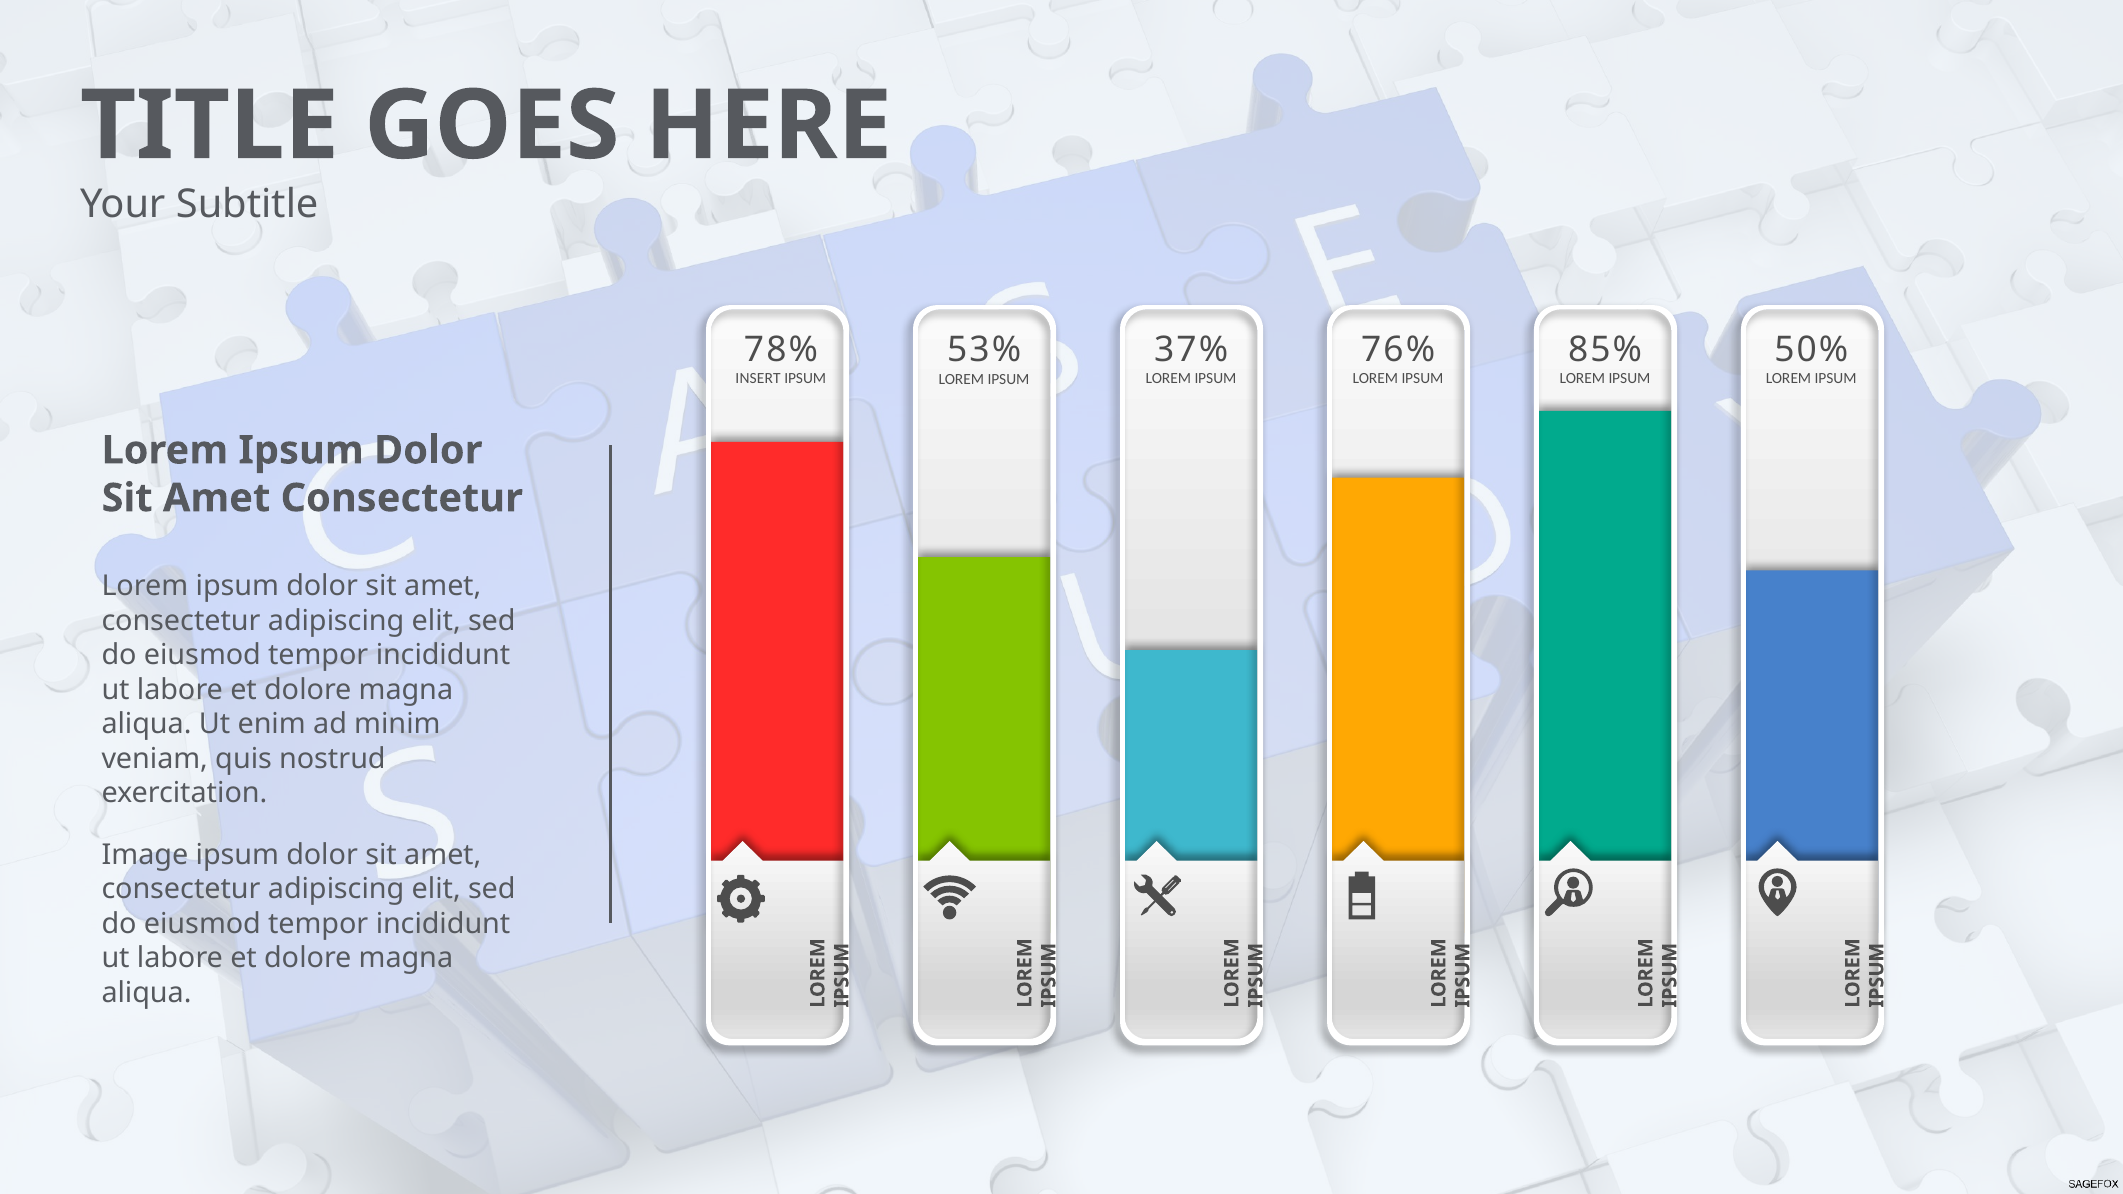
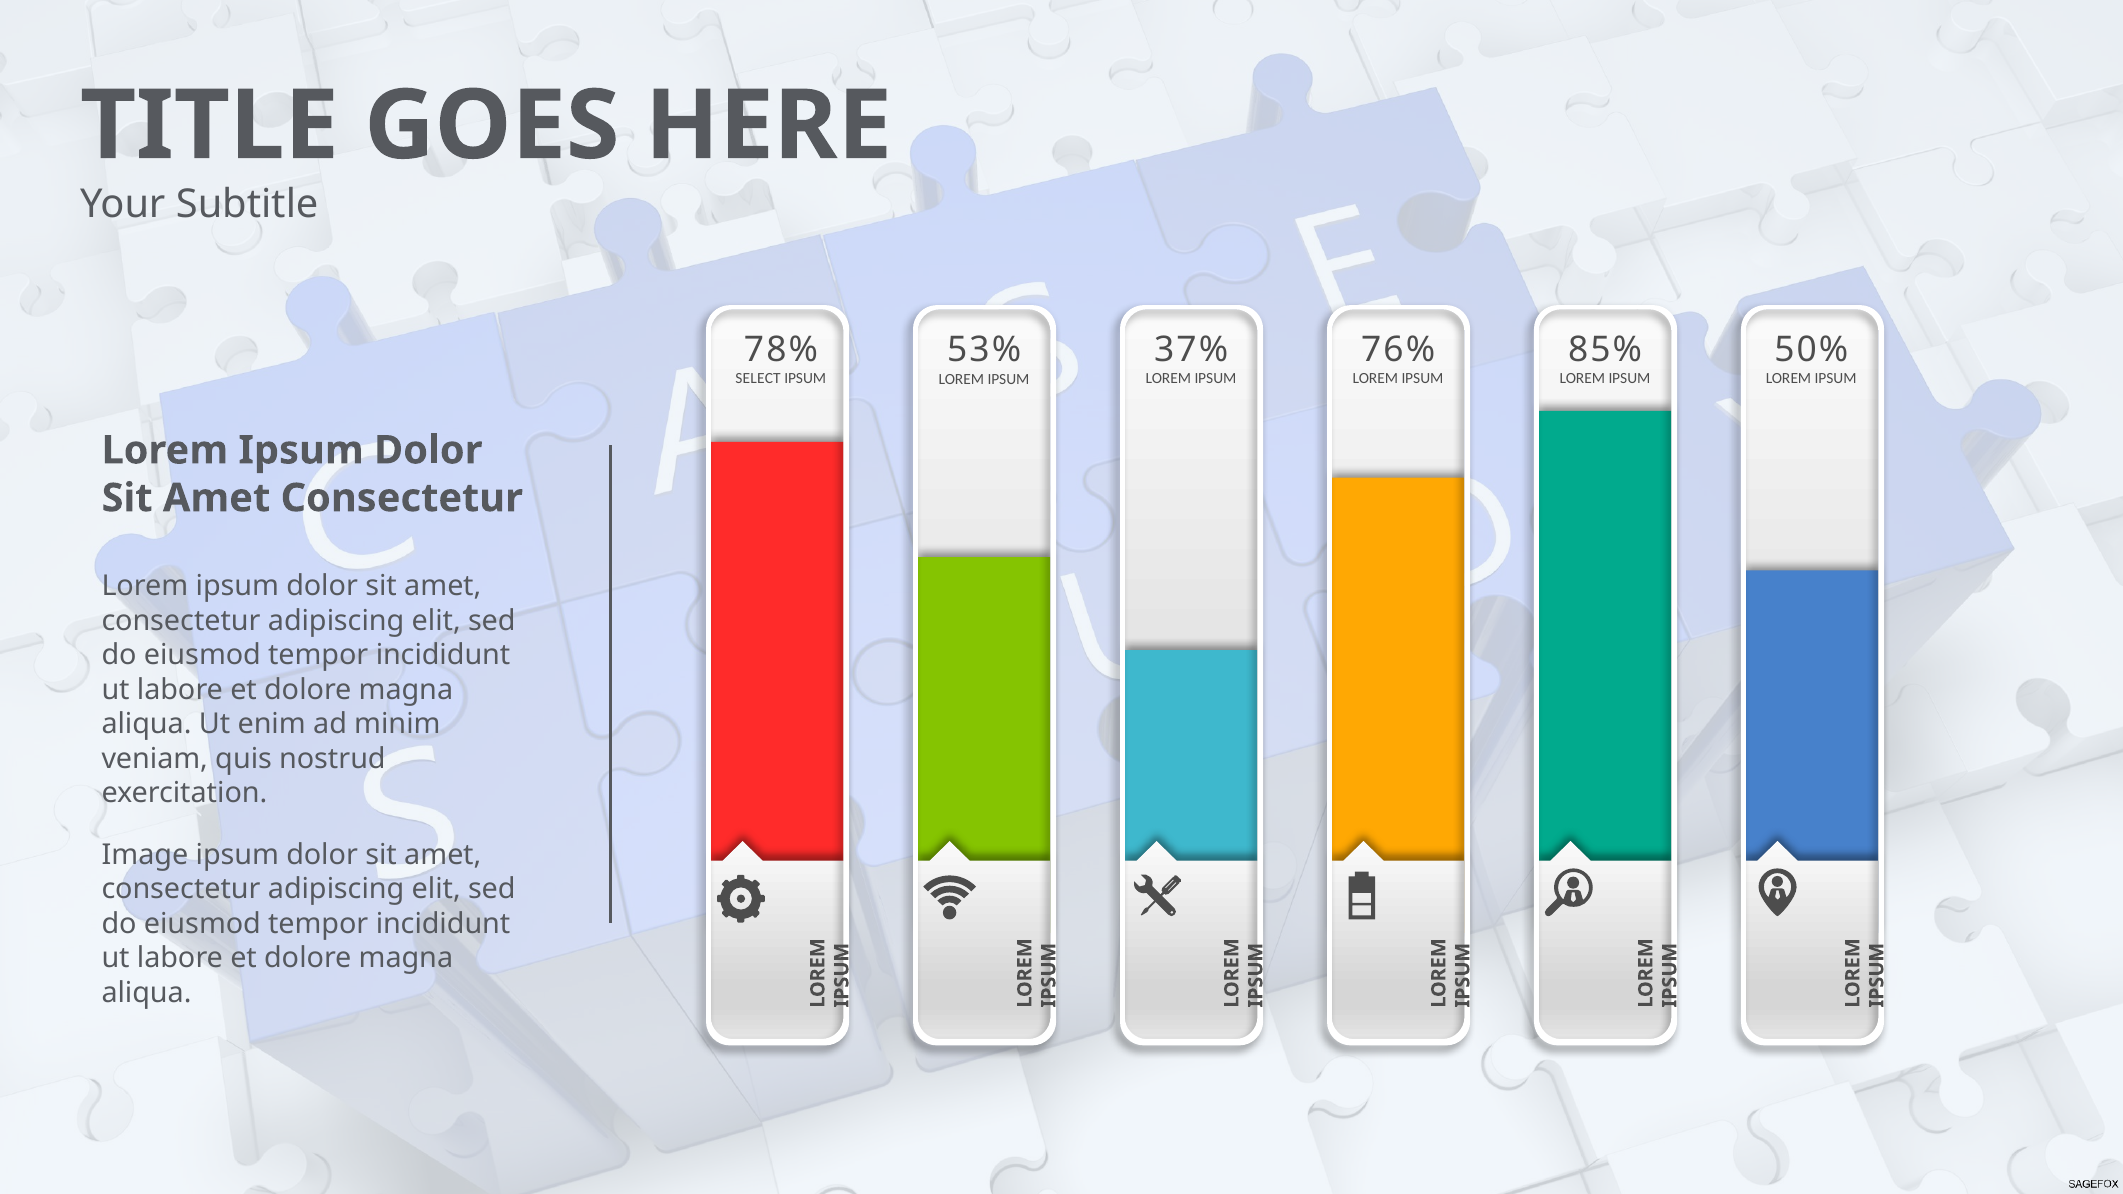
INSERT: INSERT -> SELECT (758, 379)
